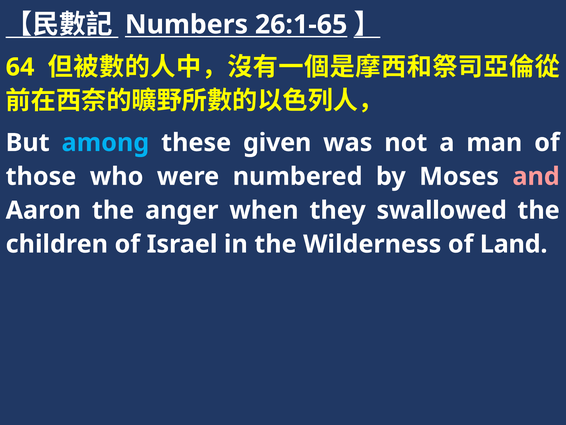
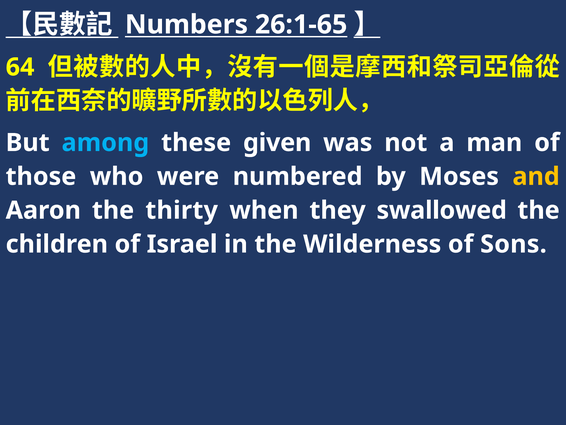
and colour: pink -> yellow (536, 176)
anger: anger -> thirty (182, 210)
Land: Land -> Sons (513, 244)
